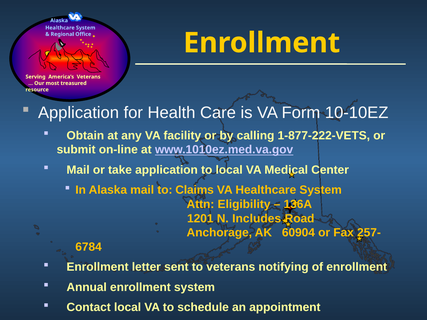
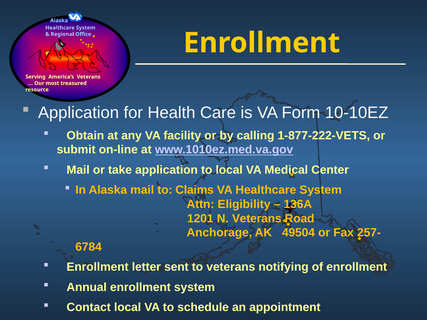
N Includes: Includes -> Veterans (257, 219)
60904: 60904 -> 49504 (298, 233)
